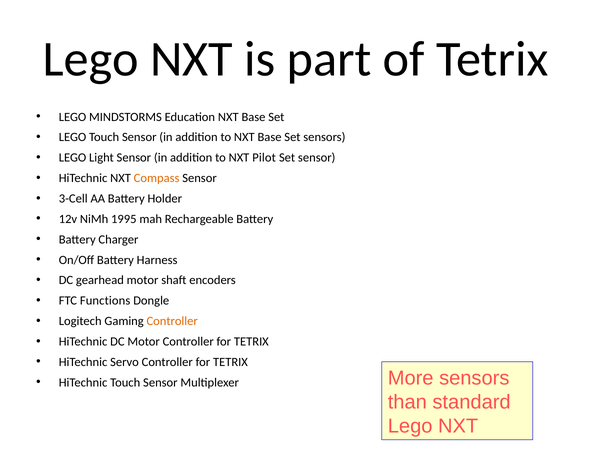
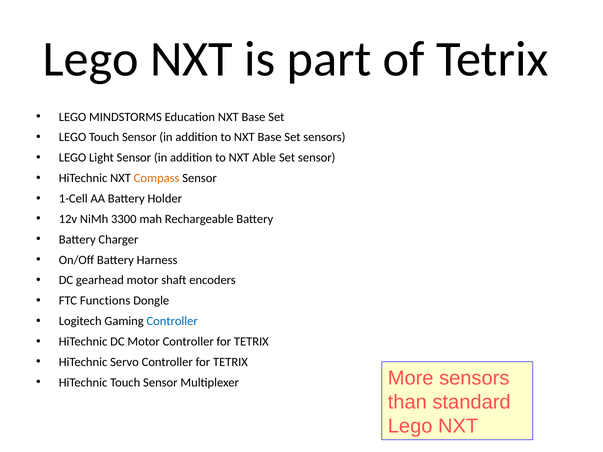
Pilot: Pilot -> Able (264, 158)
3-Cell: 3-Cell -> 1-Cell (73, 199)
1995: 1995 -> 3300 (124, 219)
Controller colour: orange -> blue (172, 321)
